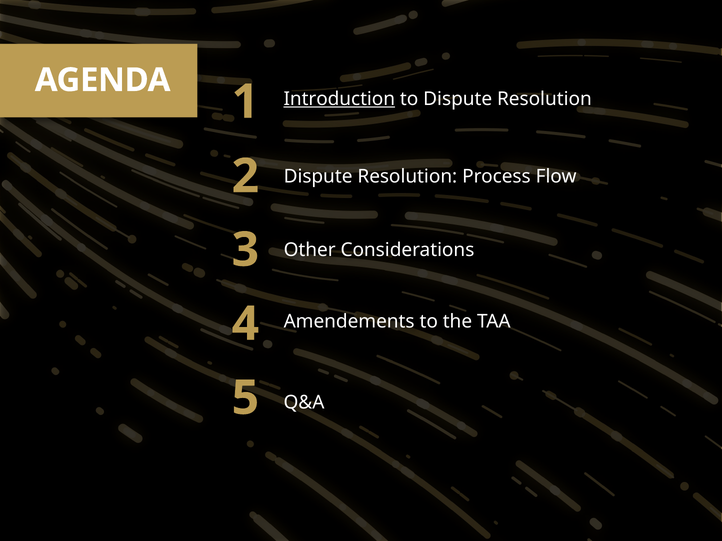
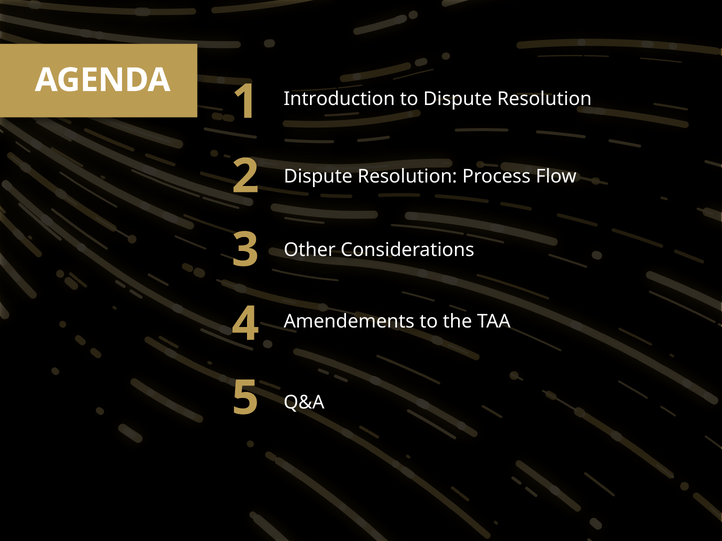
Introduction underline: present -> none (339, 99)
